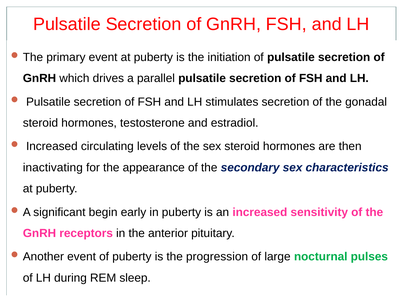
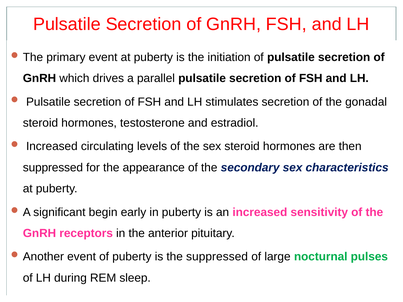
inactivating: inactivating -> suppressed (53, 168)
the progression: progression -> suppressed (217, 257)
